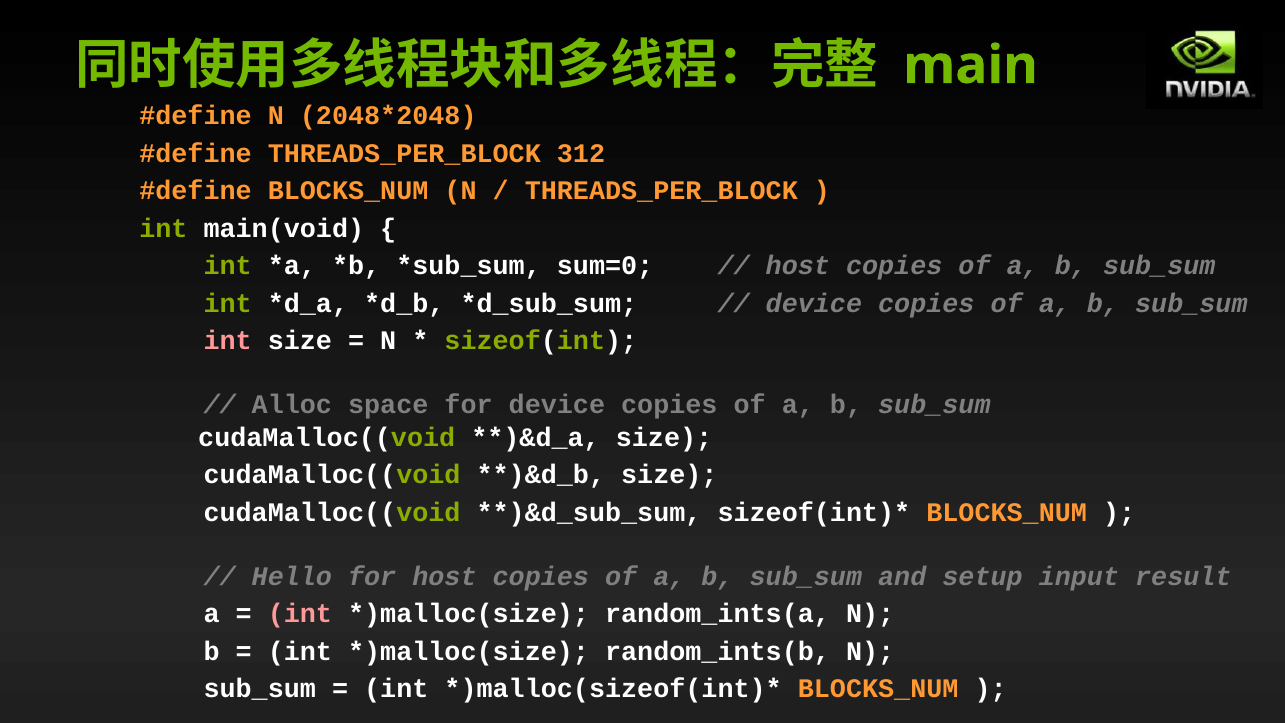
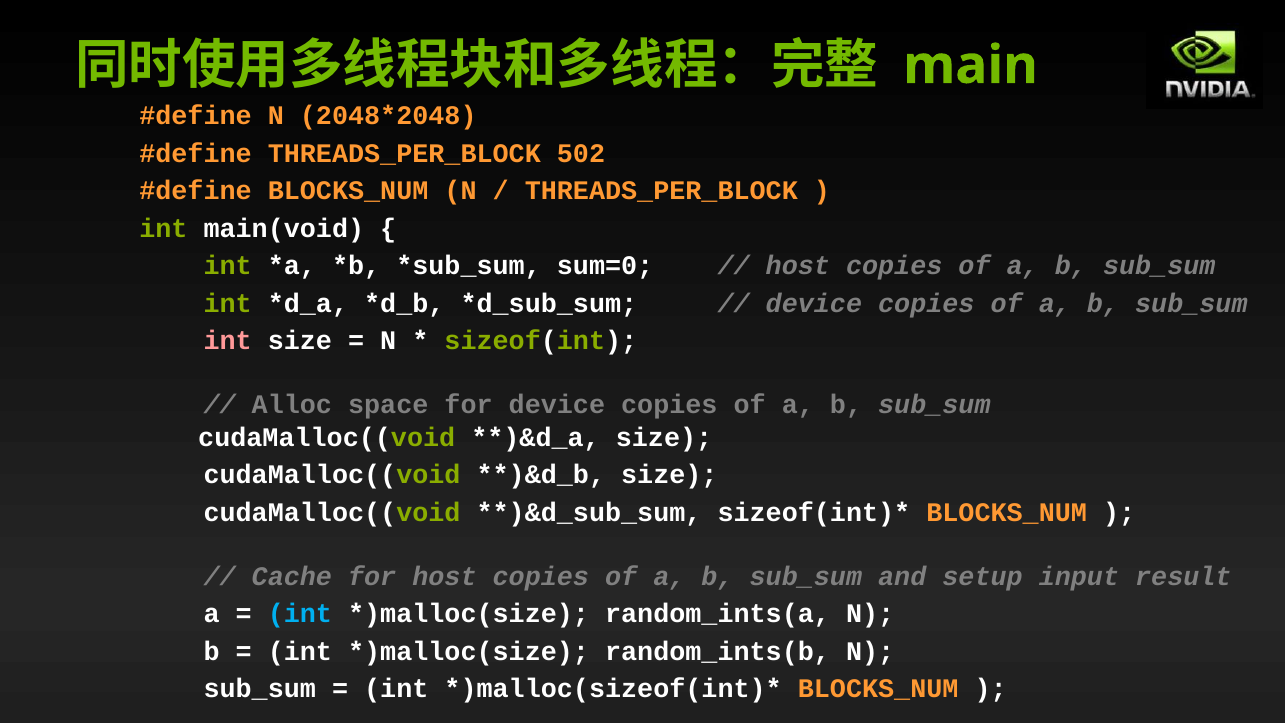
312: 312 -> 502 (581, 153)
Hello: Hello -> Cache (292, 576)
int colour: pink -> light blue (300, 614)
